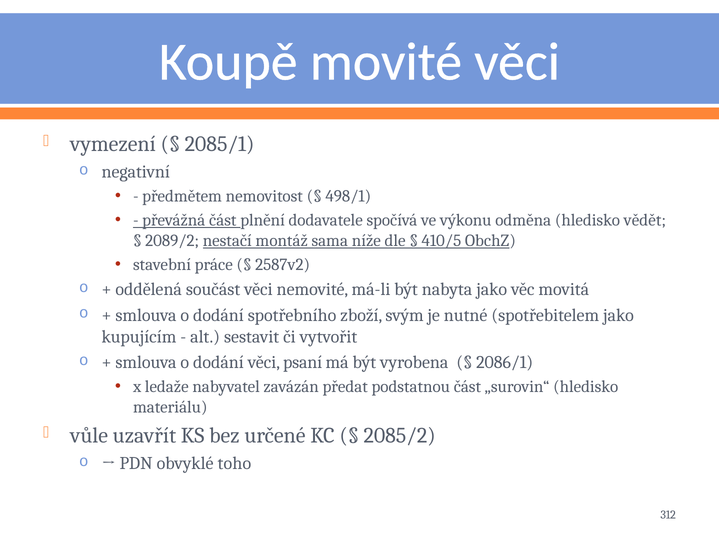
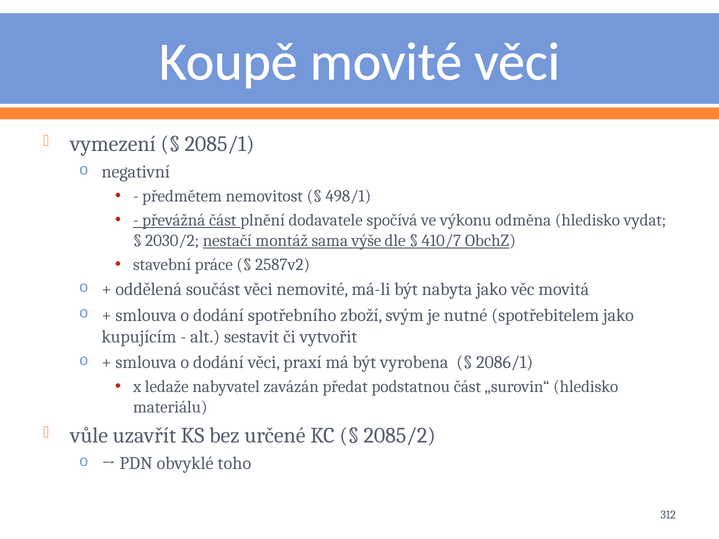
vědět: vědět -> vydat (645, 220)
2089/2: 2089/2 -> 2030/2 (172, 241)
níže: níže -> výše (366, 241)
410/5: 410/5 -> 410/7 (441, 241)
psaní: psaní -> praxí (303, 362)
